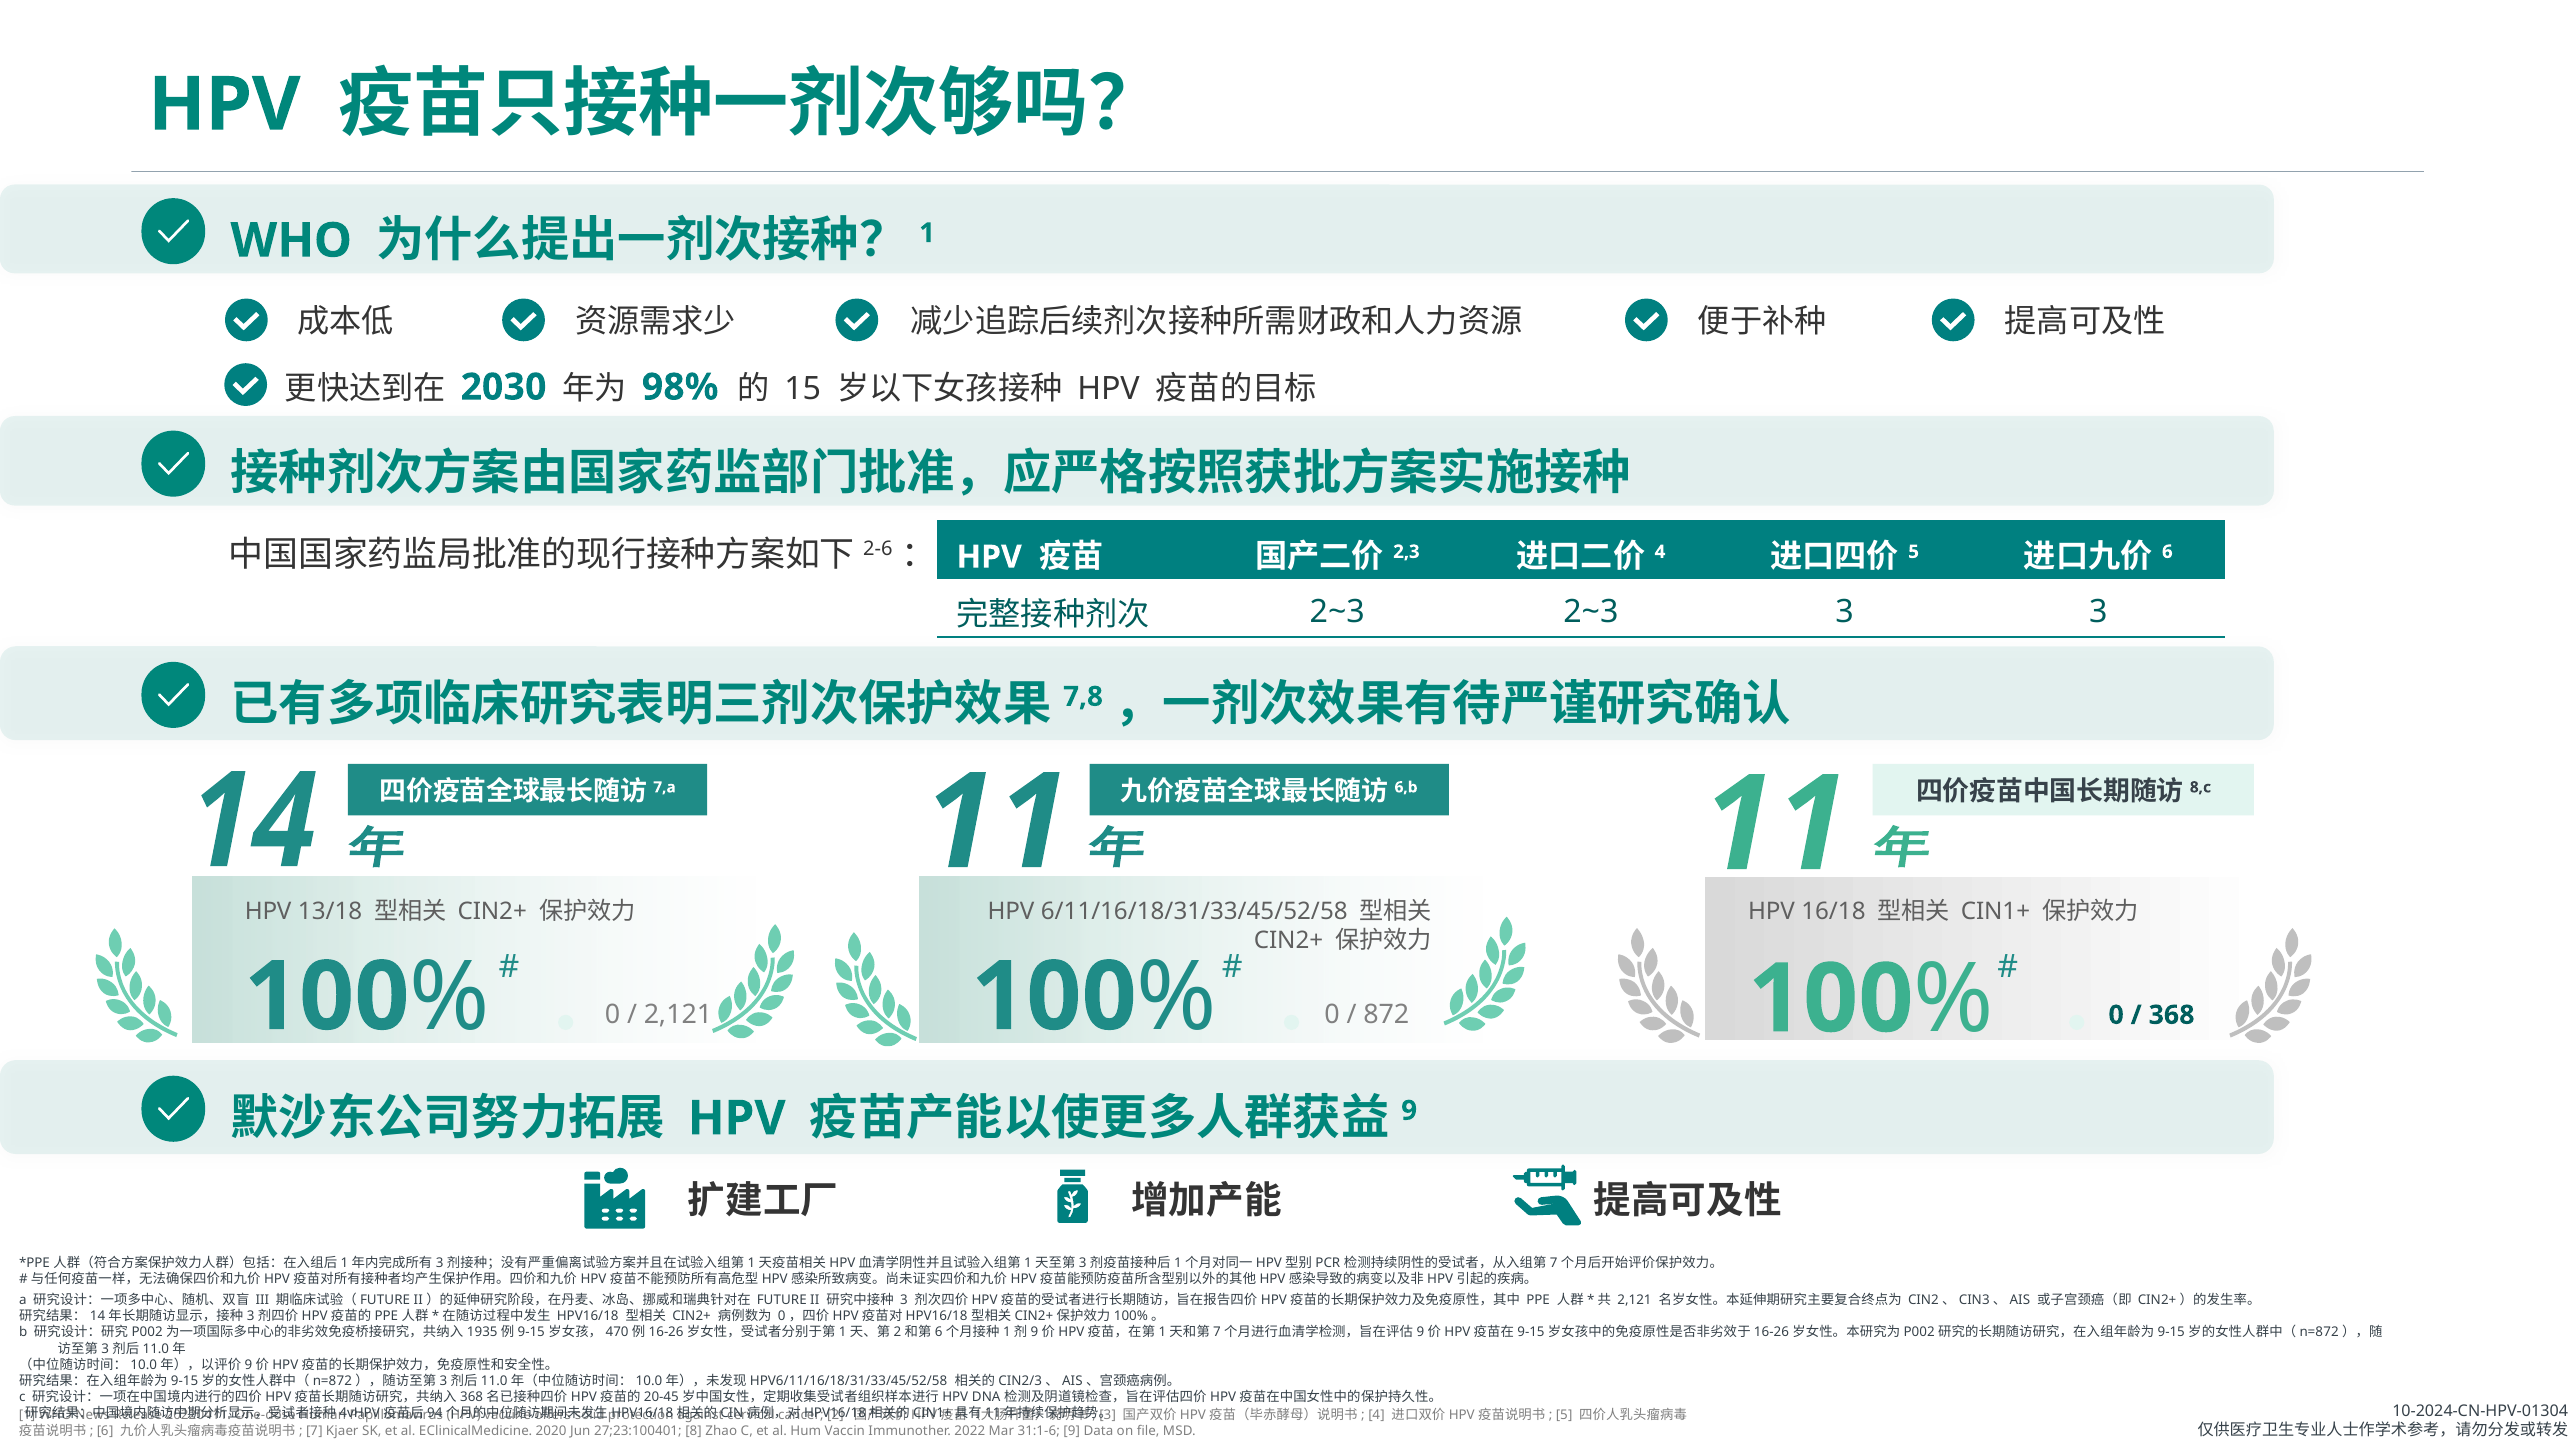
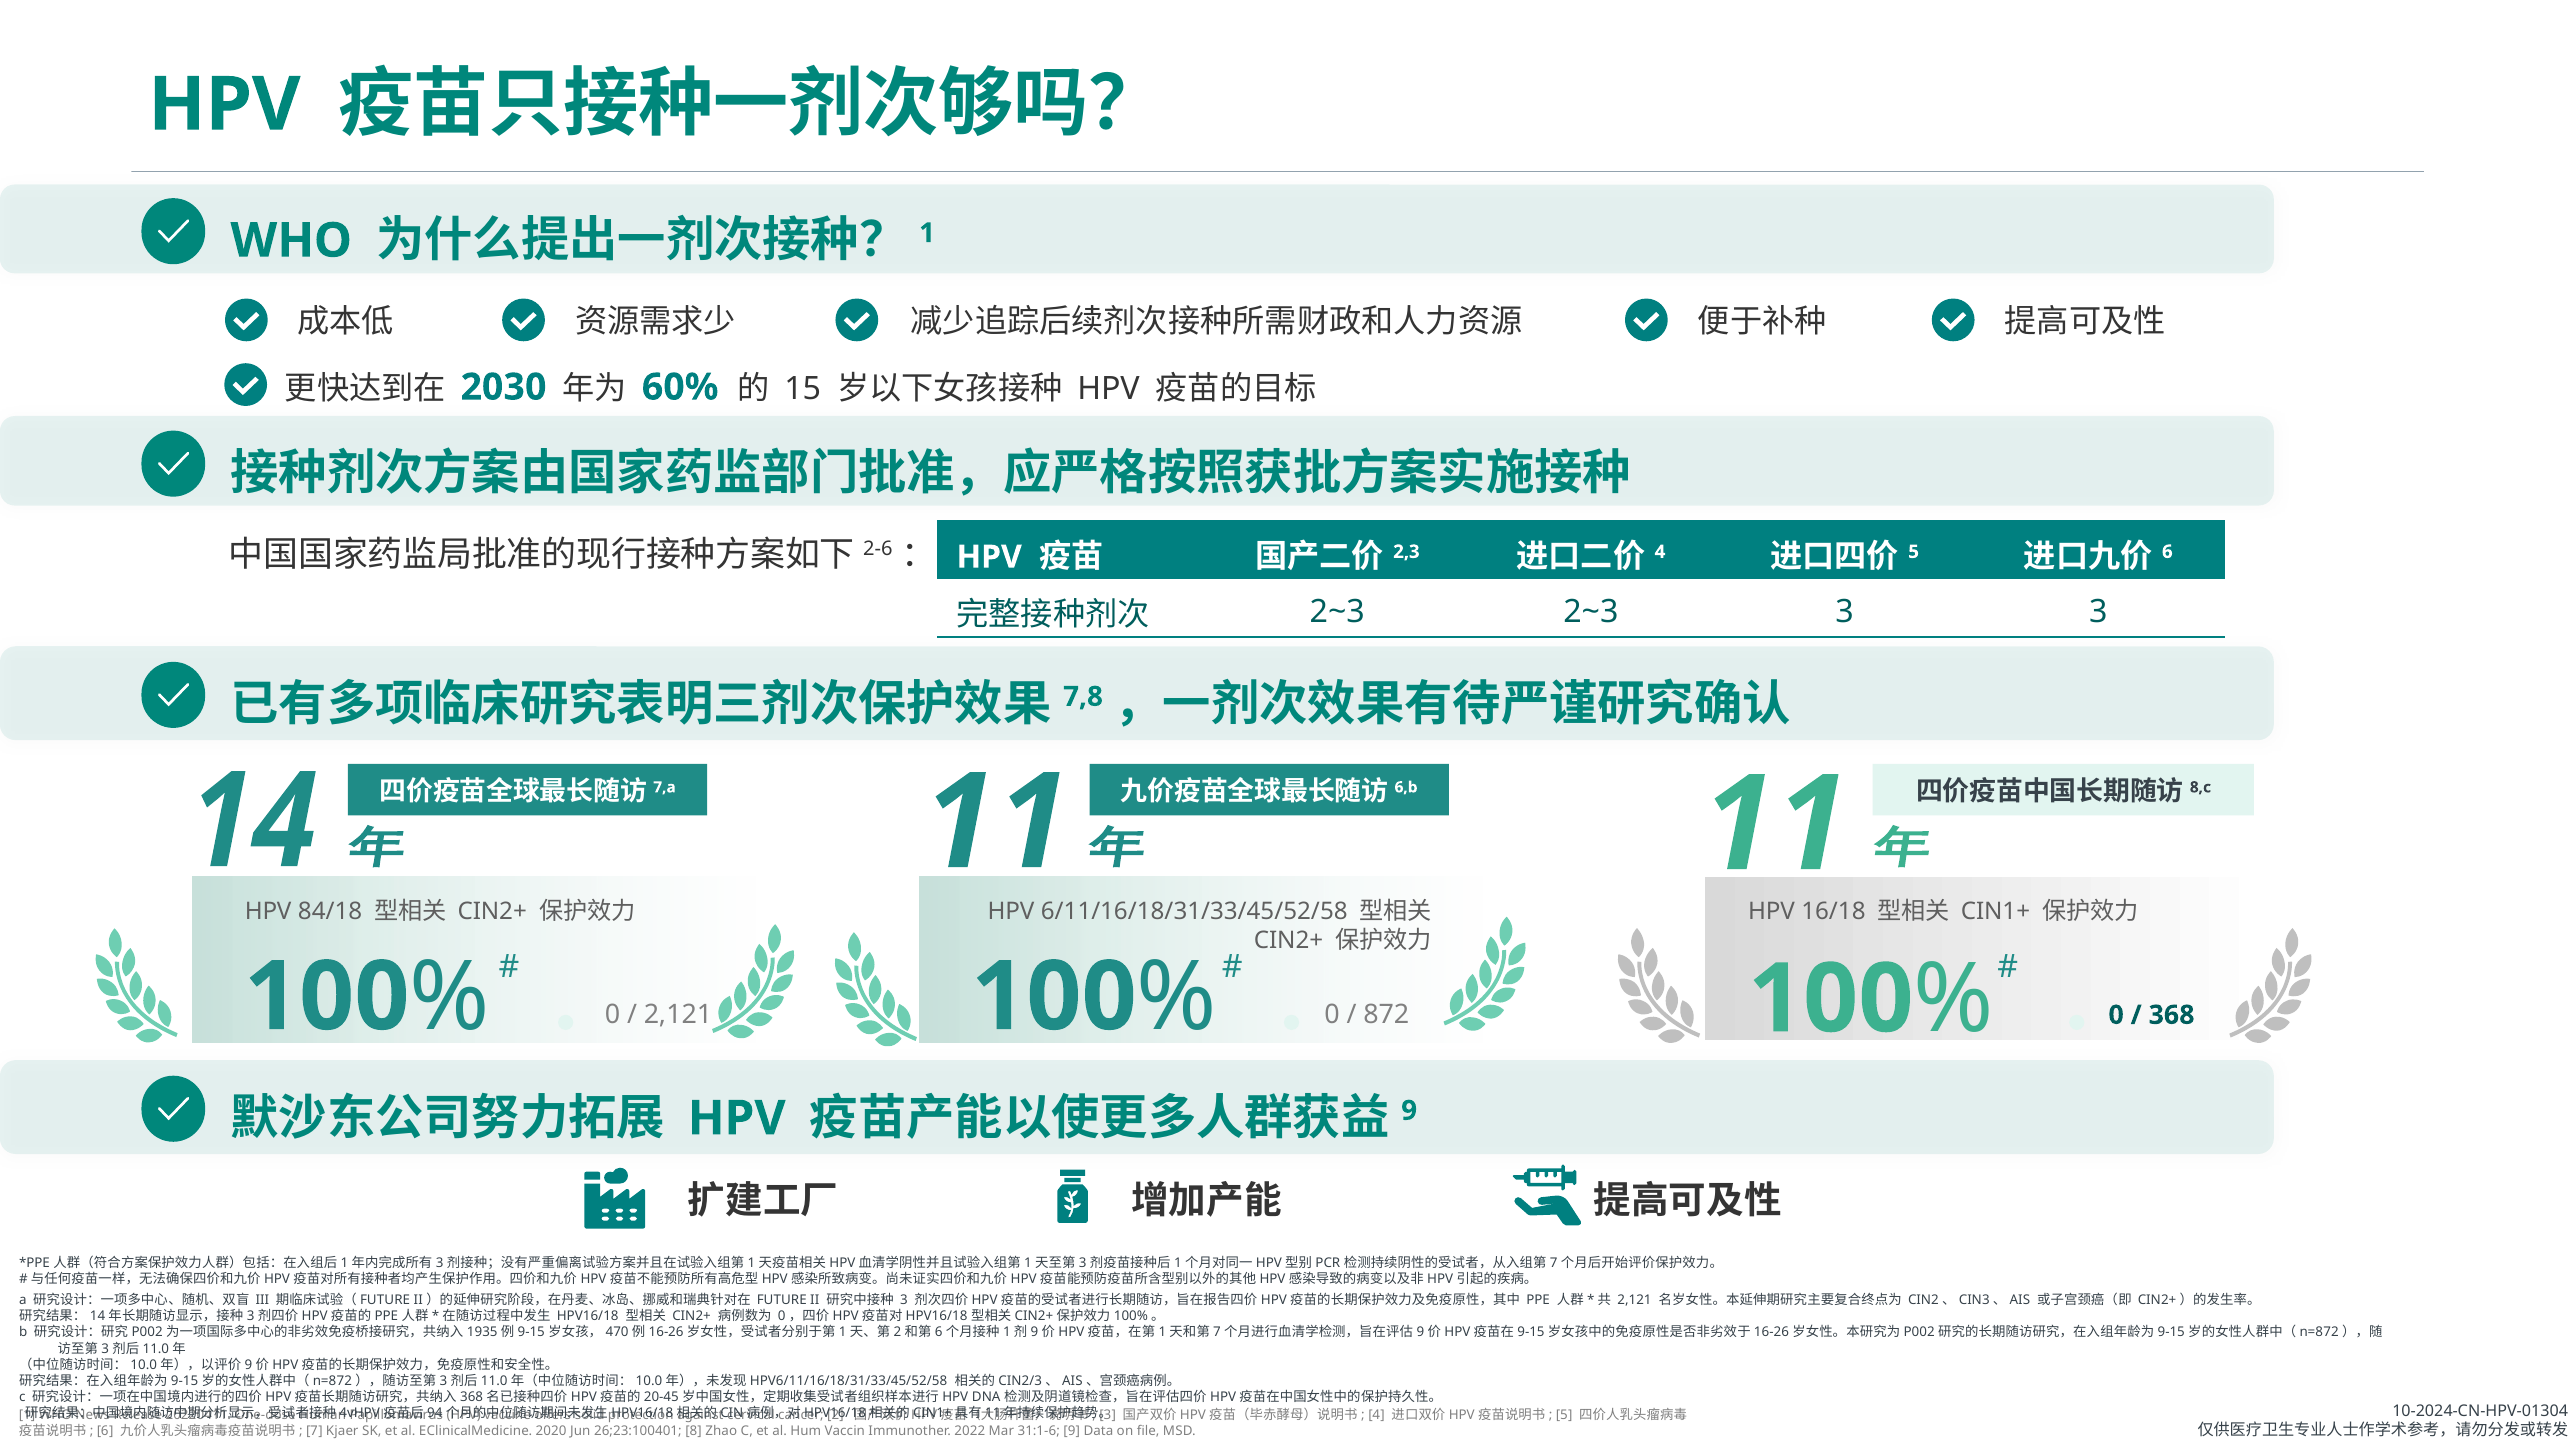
98%: 98% -> 60% (680, 387)
13/18: 13/18 -> 84/18 (330, 911)
27;23:100401: 27;23:100401 -> 26;23:100401 (638, 1431)
